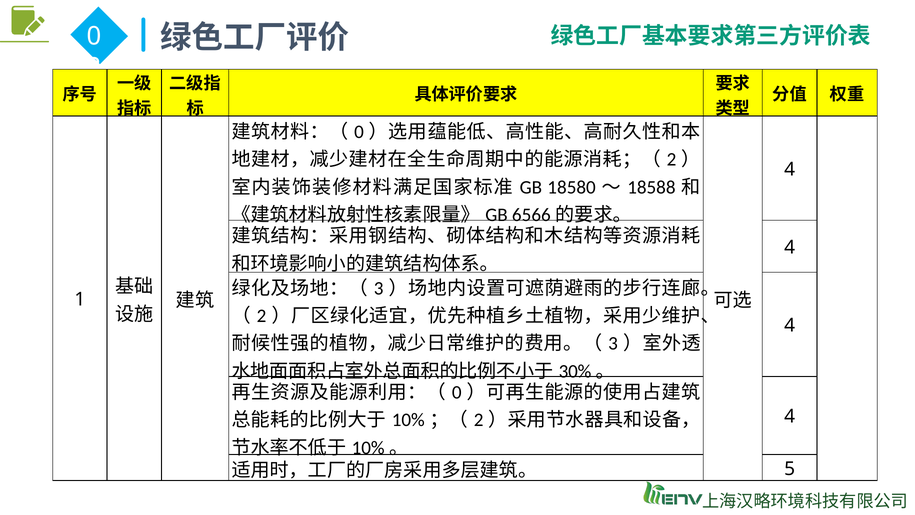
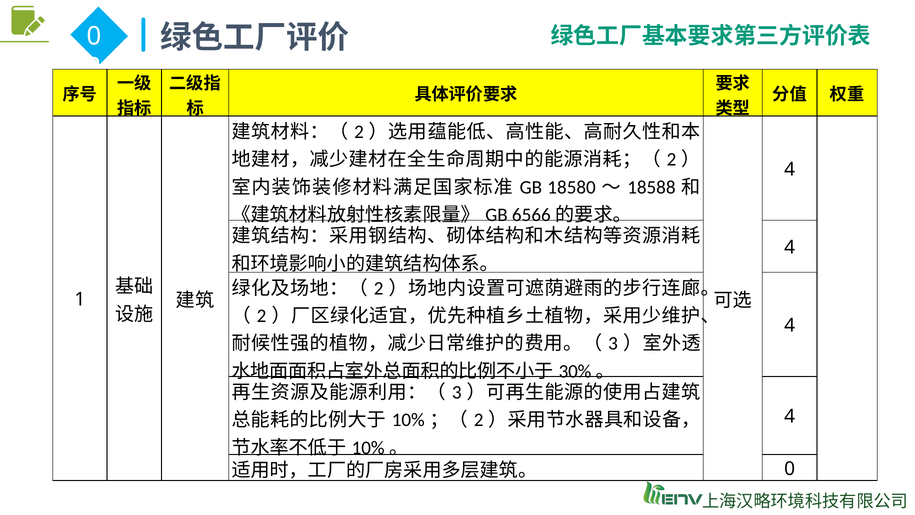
0: 0 -> 2 (359, 132)
3: 3 -> 2 (379, 288)
0: 0 -> 3 (457, 392)
5: 5 -> 0 (790, 468)
